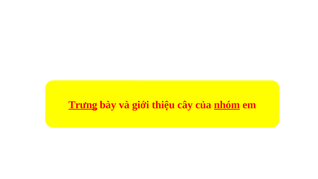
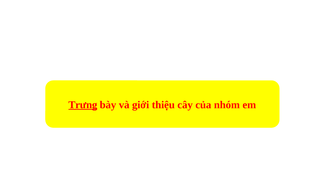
nhóm underline: present -> none (227, 105)
